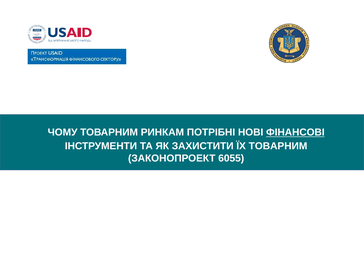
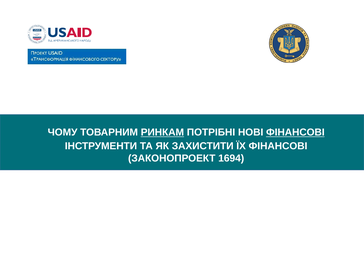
РИНКАМ underline: none -> present (162, 132)
ЇХ ТОВАРНИМ: ТОВАРНИМ -> ФІНАНСОВІ (278, 146)
6055: 6055 -> 1694 (231, 158)
